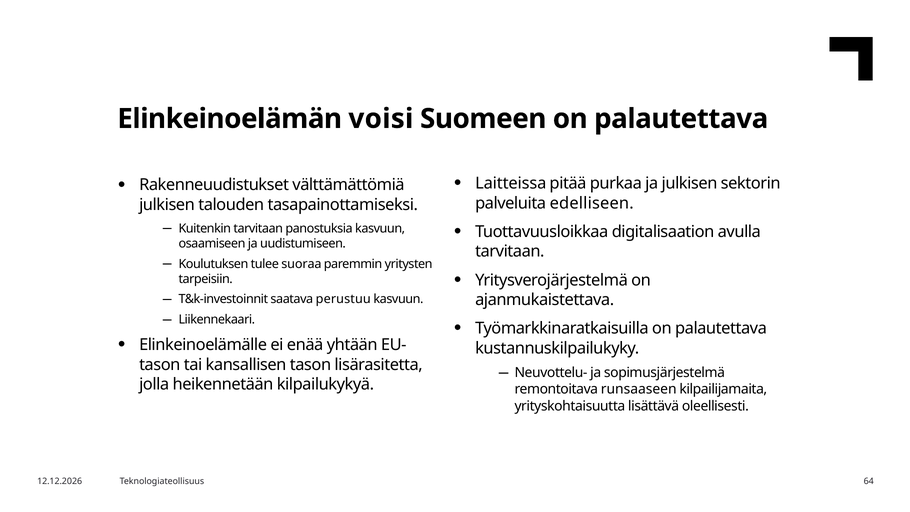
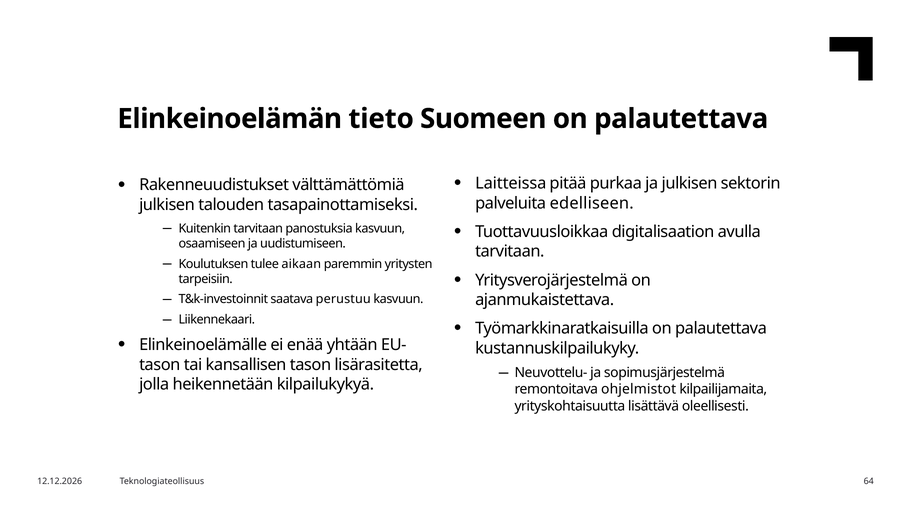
voisi: voisi -> tieto (381, 119)
suoraa: suoraa -> aikaan (301, 264)
runsaaseen: runsaaseen -> ohjelmistot (639, 389)
